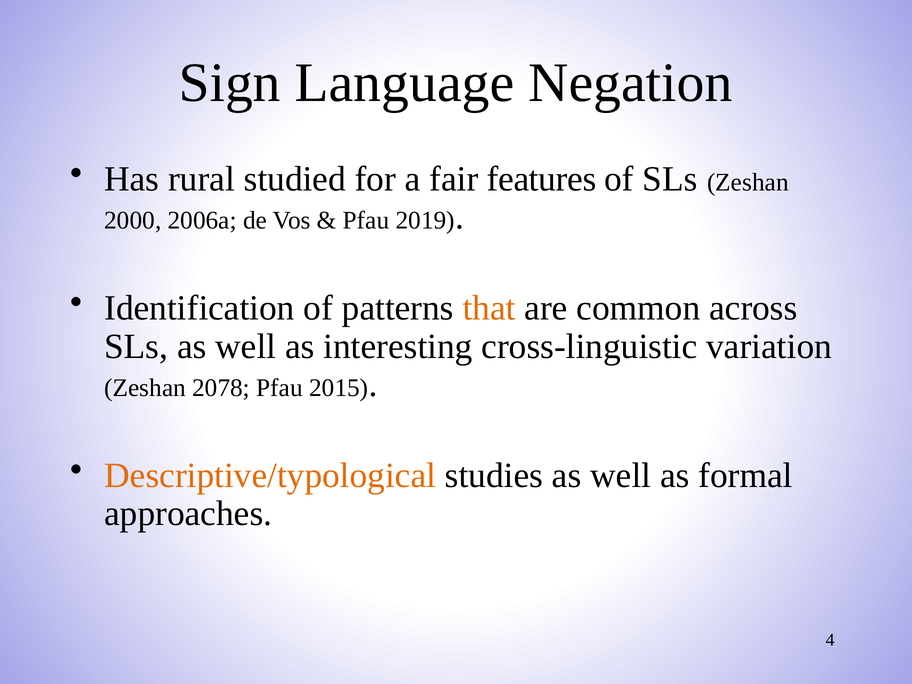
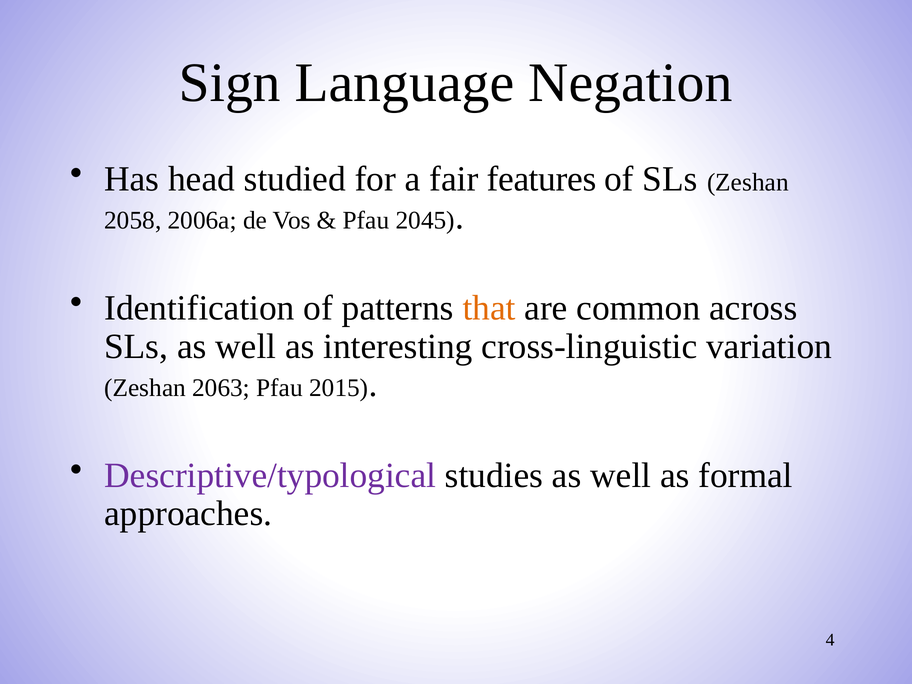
rural: rural -> head (202, 179)
2000: 2000 -> 2058 (133, 220)
2019: 2019 -> 2045 (425, 220)
2078: 2078 -> 2063 (221, 388)
Descriptive/typological colour: orange -> purple (270, 475)
